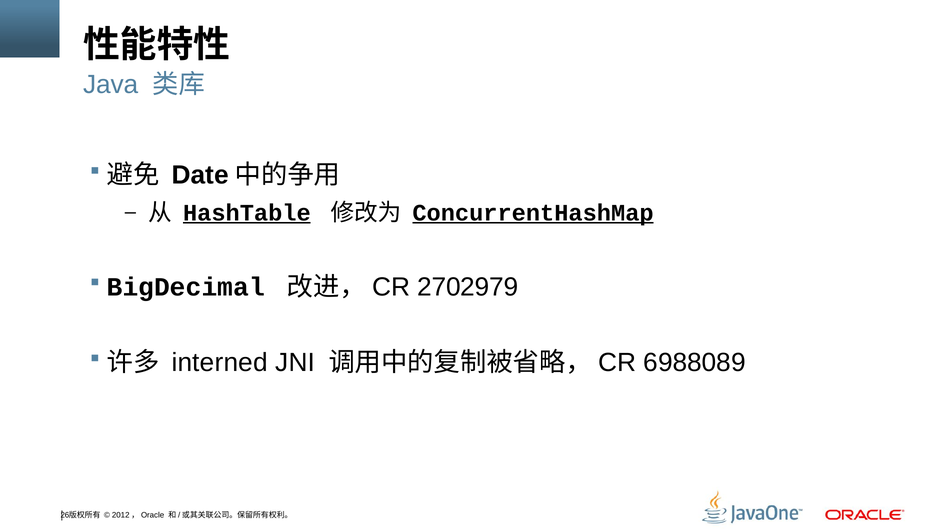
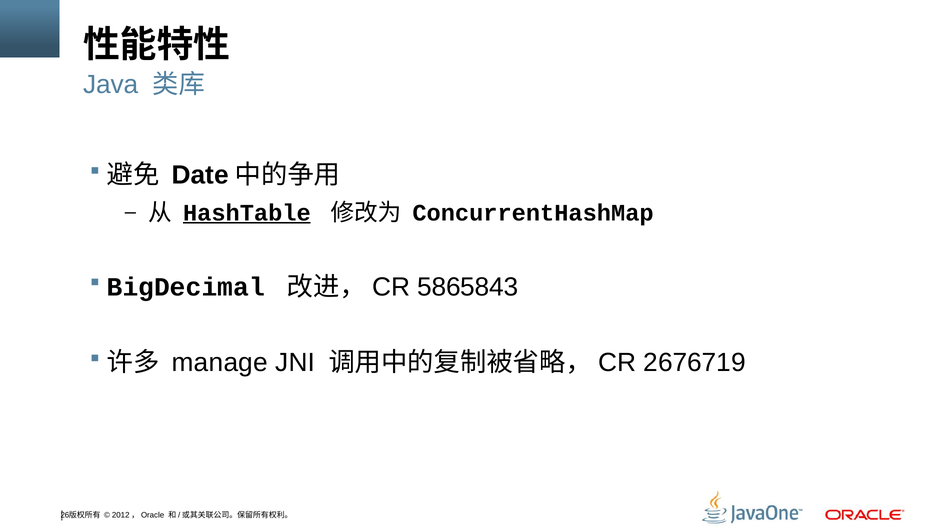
ConcurrentHashMap underline: present -> none (533, 213)
2702979: 2702979 -> 5865843 (468, 287)
interned: interned -> manage (220, 363)
6988089: 6988089 -> 2676719 (695, 363)
